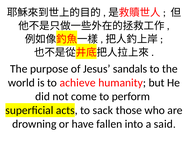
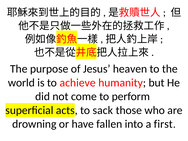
sandals: sandals -> heaven (130, 69)
said: said -> first (163, 124)
